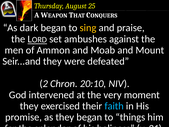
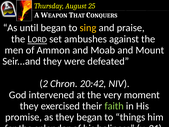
dark: dark -> until (29, 28)
20:10: 20:10 -> 20:42 (93, 84)
faith colour: light blue -> light green (114, 106)
